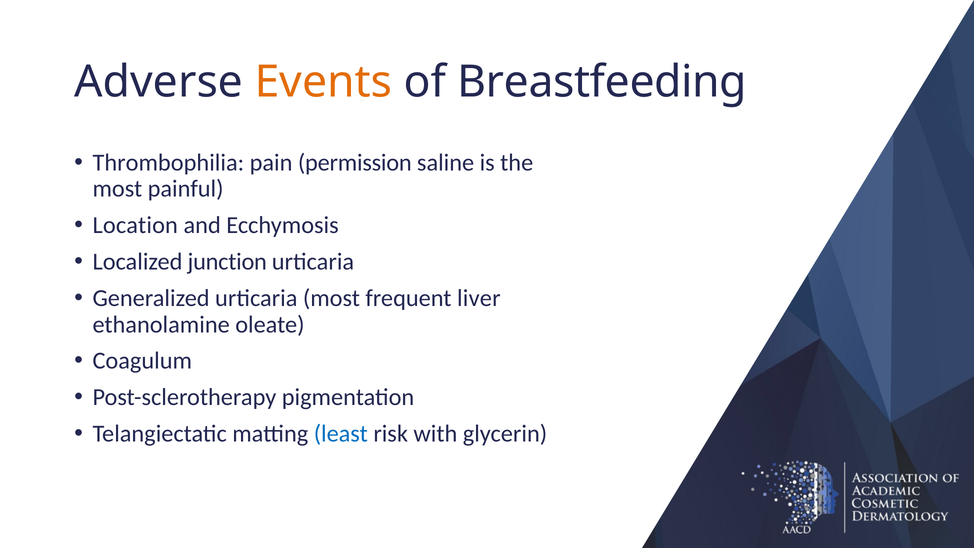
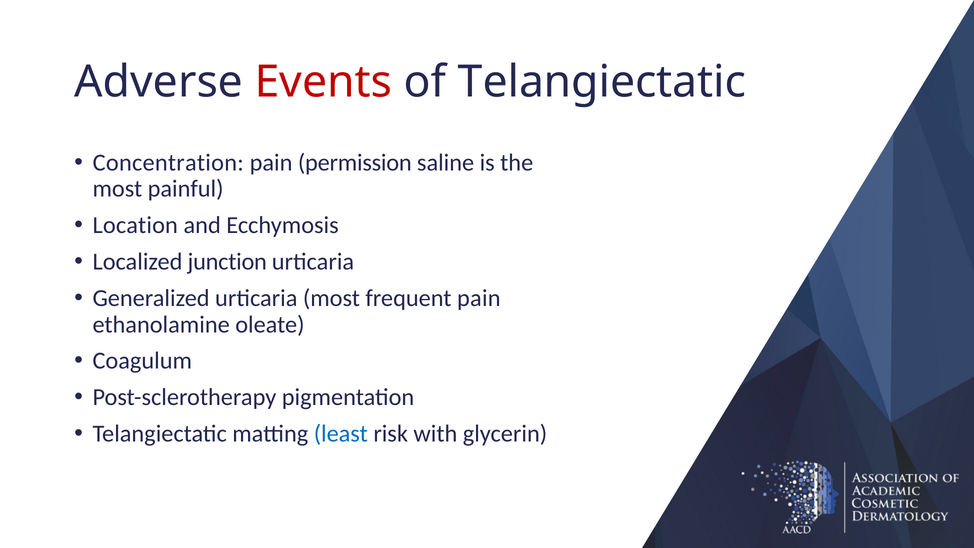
Events colour: orange -> red (324, 82)
of Breastfeeding: Breastfeeding -> Telangiectatic (602, 82)
Thrombophilia: Thrombophilia -> Concentration (168, 163)
frequent liver: liver -> pain (479, 298)
